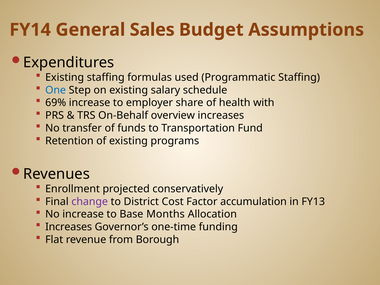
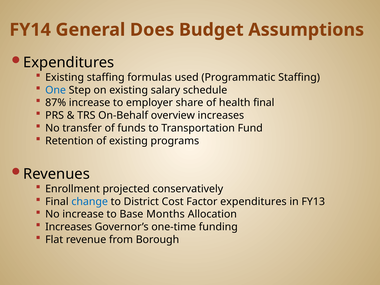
Sales: Sales -> Does (152, 30)
69%: 69% -> 87% (56, 103)
health with: with -> final (264, 103)
change colour: purple -> blue (90, 202)
Factor accumulation: accumulation -> expenditures (253, 202)
